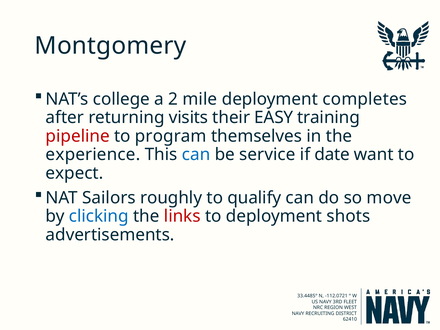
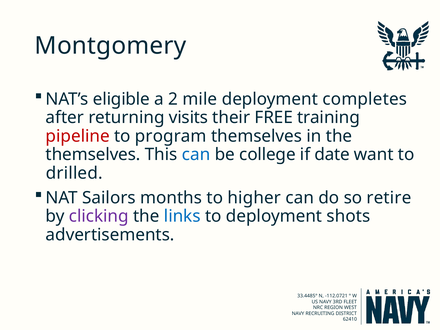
college: college -> eligible (121, 99)
EASY: EASY -> FREE (274, 118)
experience: experience -> themselves (93, 155)
service: service -> college (267, 155)
expect: expect -> drilled (74, 173)
roughly: roughly -> months (171, 198)
qualify: qualify -> higher (254, 198)
move: move -> retire (389, 198)
clicking colour: blue -> purple (99, 216)
links colour: red -> blue (182, 216)
